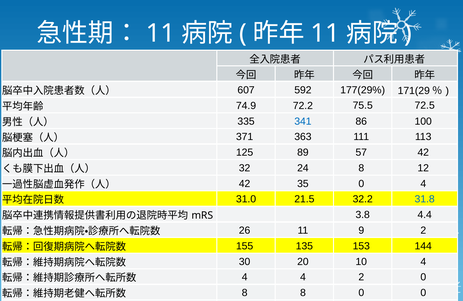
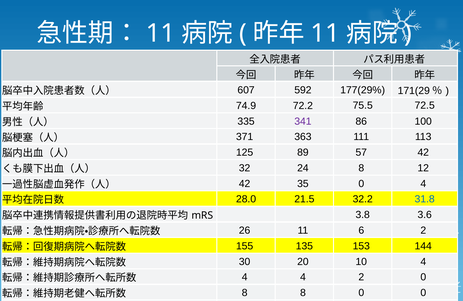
341 colour: blue -> purple (303, 121)
31.0: 31.0 -> 28.0 (246, 199)
4.4: 4.4 -> 3.6 (425, 215)
9: 9 -> 6 (361, 230)
